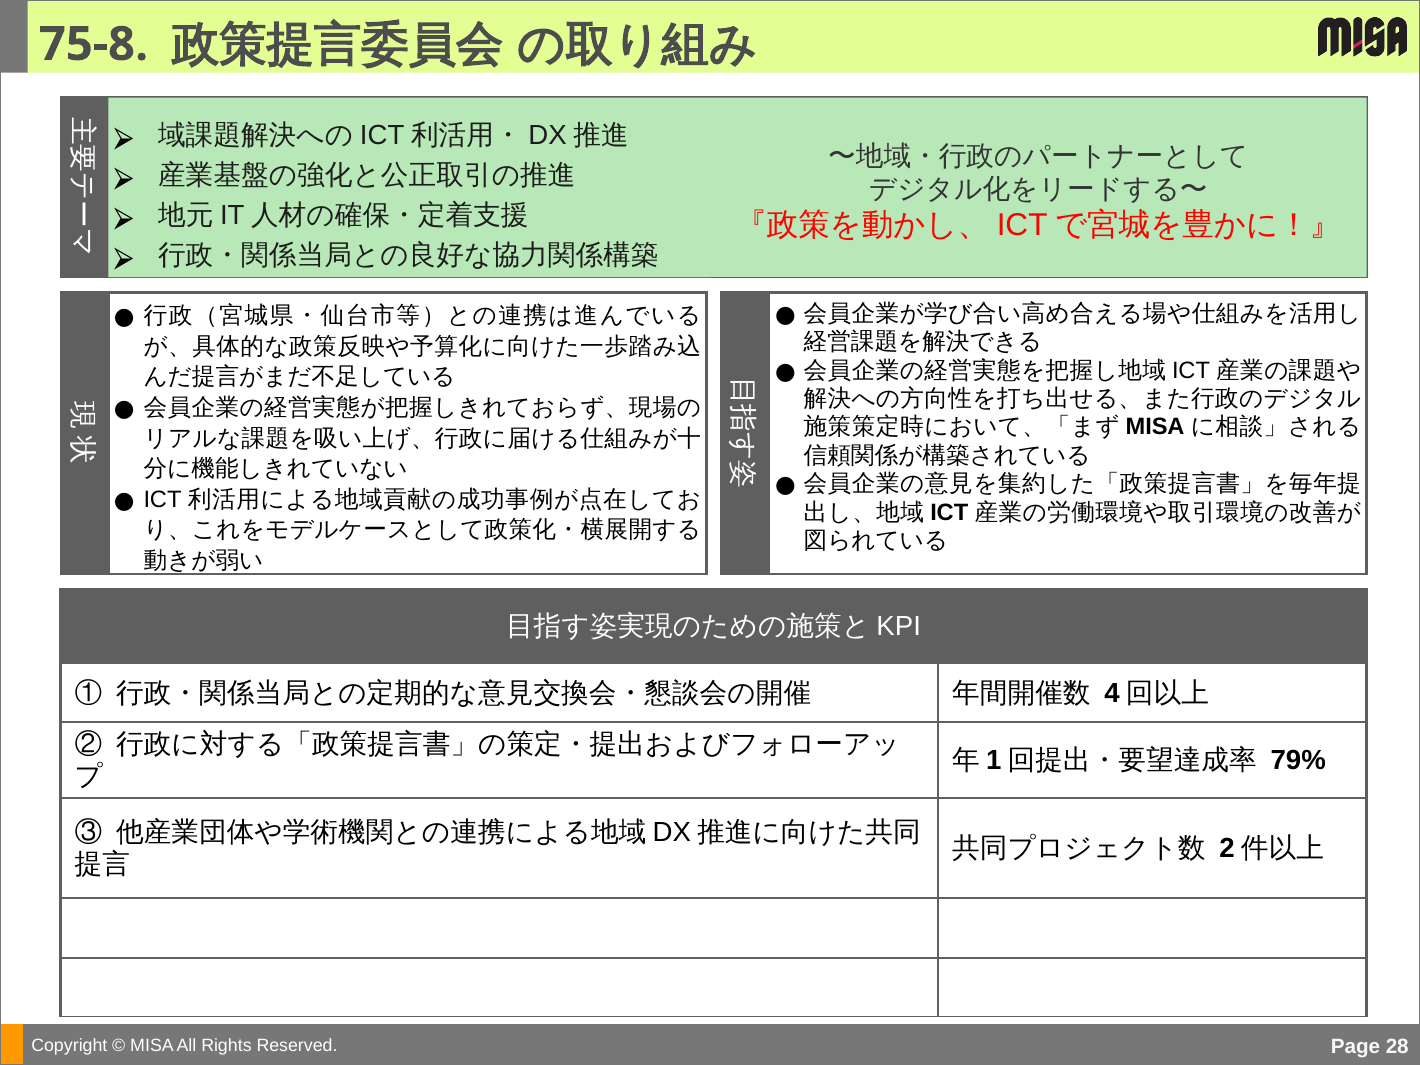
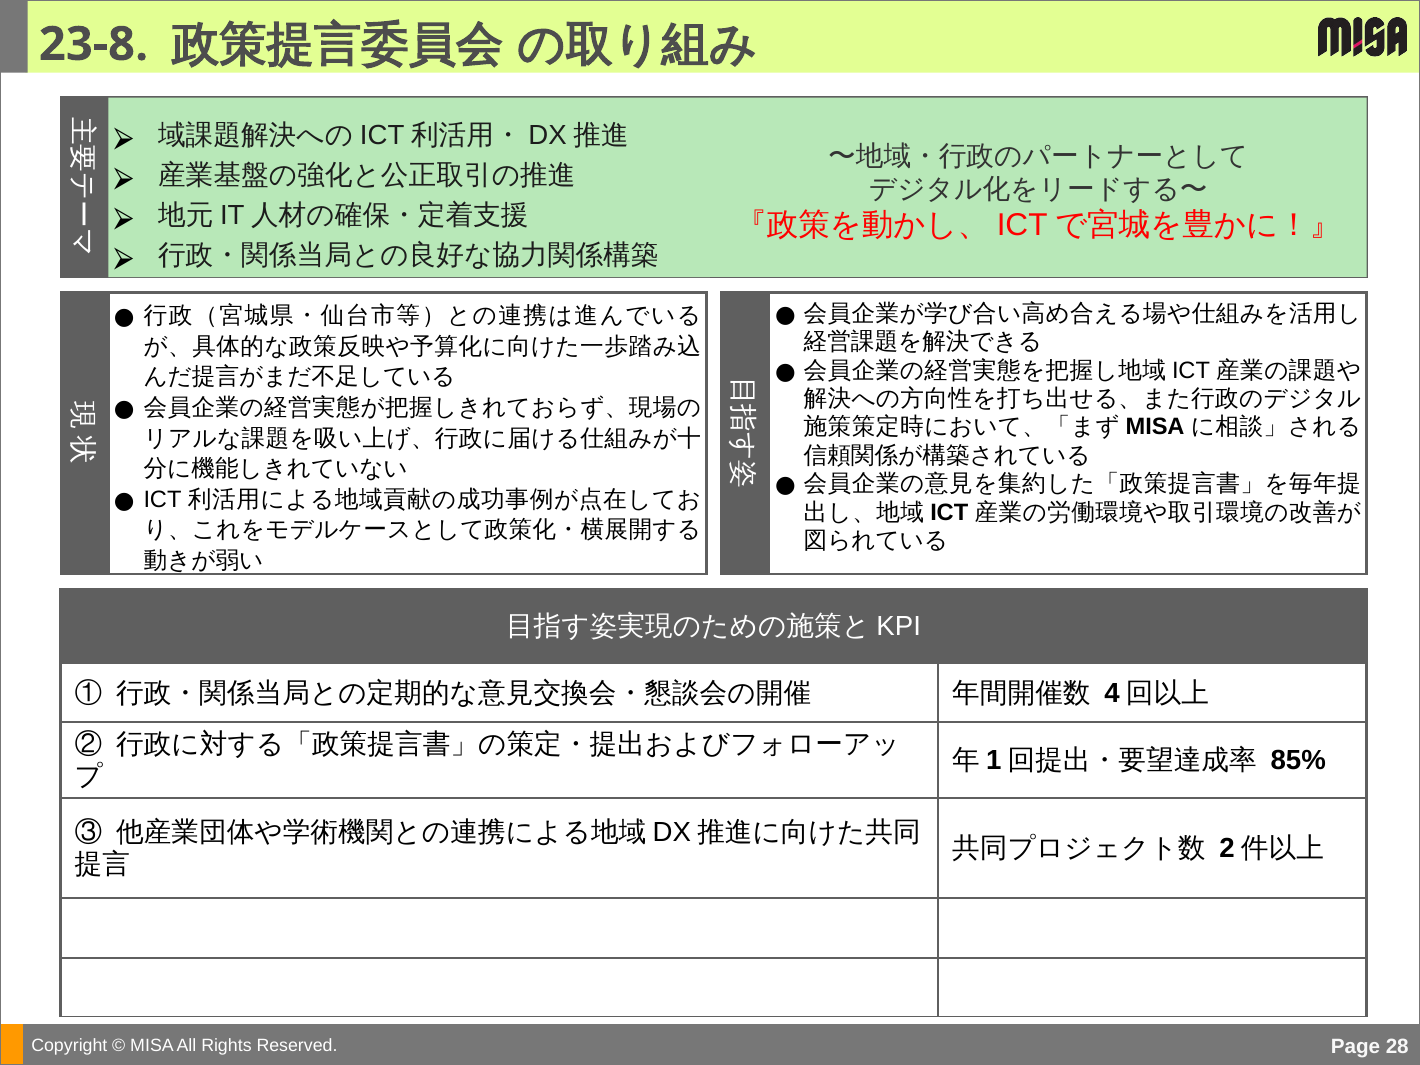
75-8: 75-8 -> 23-8 (94, 44)
79%: 79% -> 85% (1298, 760)
